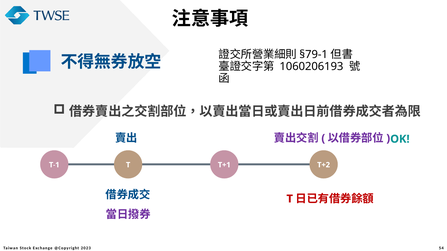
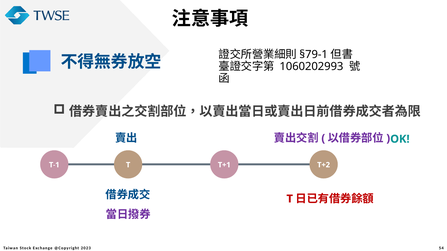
1060206193: 1060206193 -> 1060202993 (311, 67)
